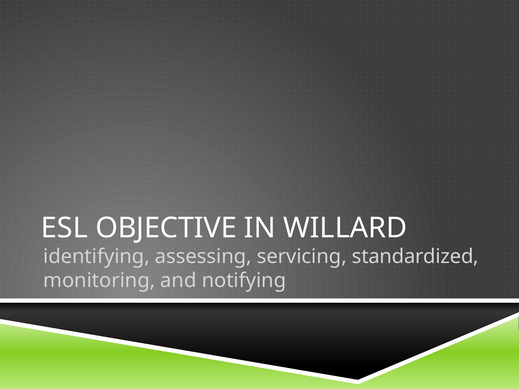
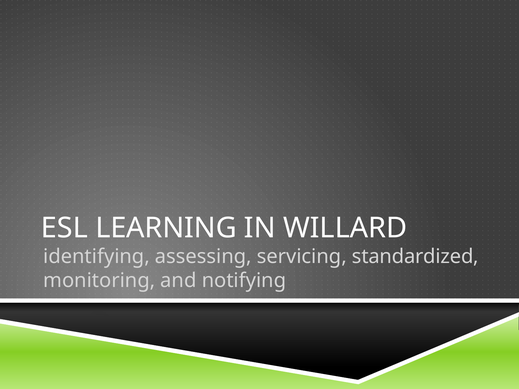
OBJECTIVE: OBJECTIVE -> LEARNING (166, 228)
